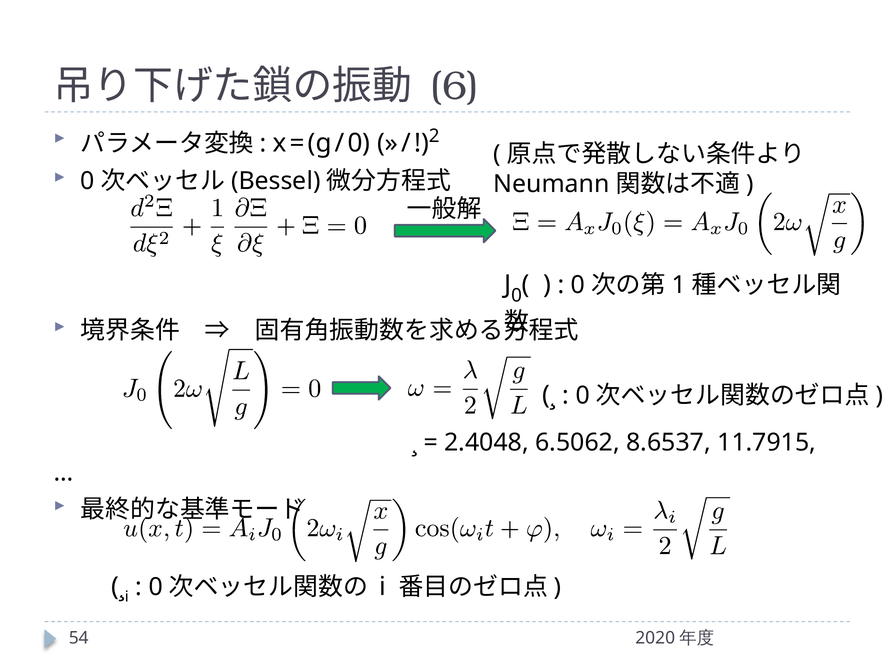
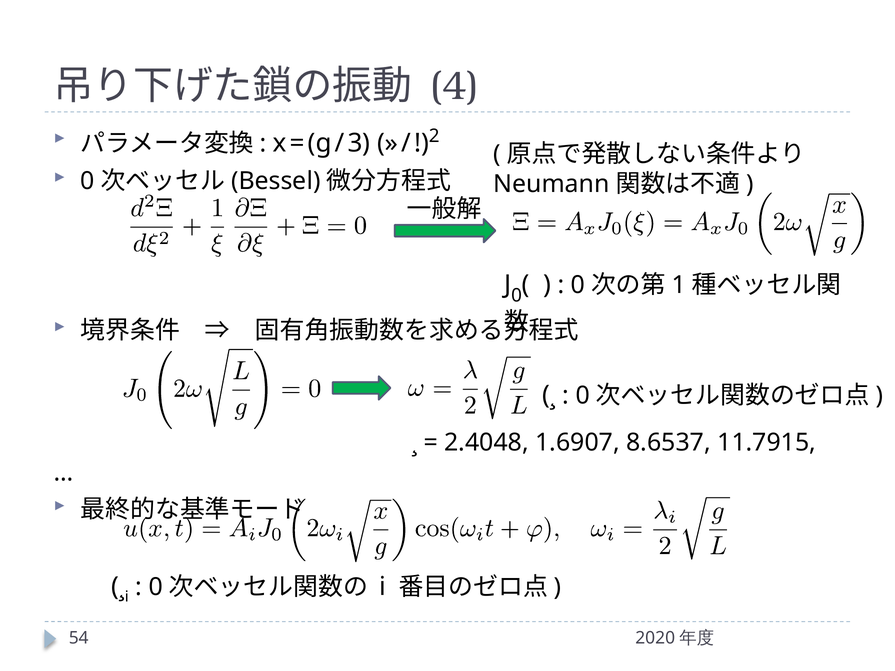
6: 6 -> 4 (455, 86)
0: 0 -> 3 (359, 143)
6.5062: 6.5062 -> 1.6907 (578, 443)
